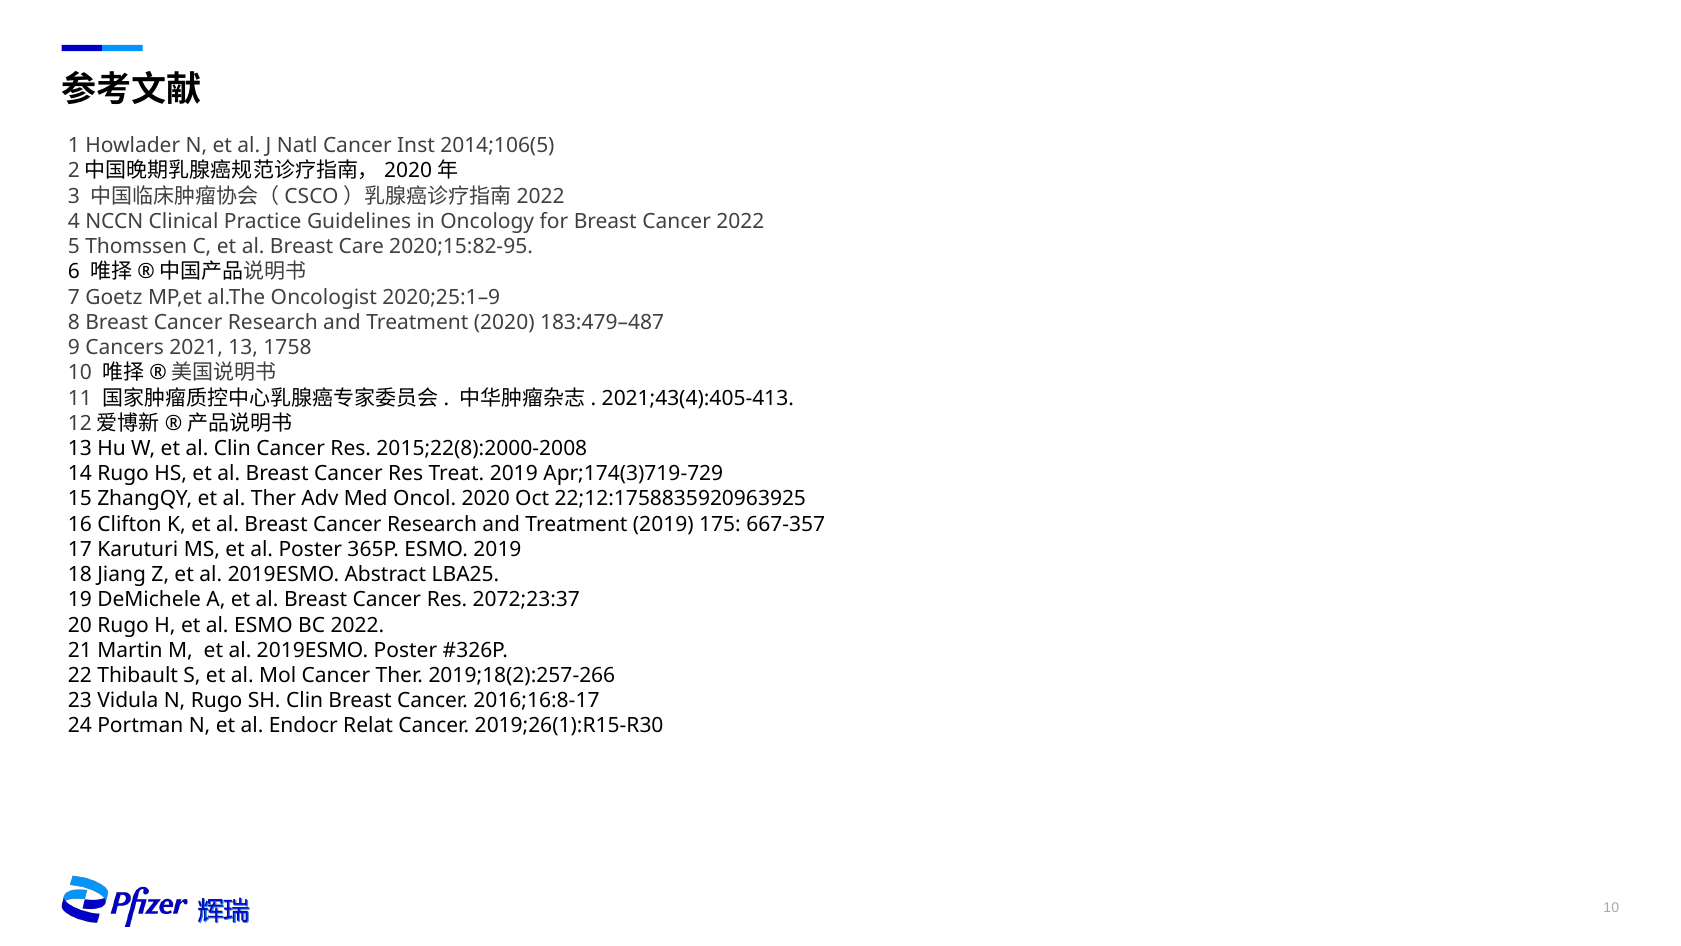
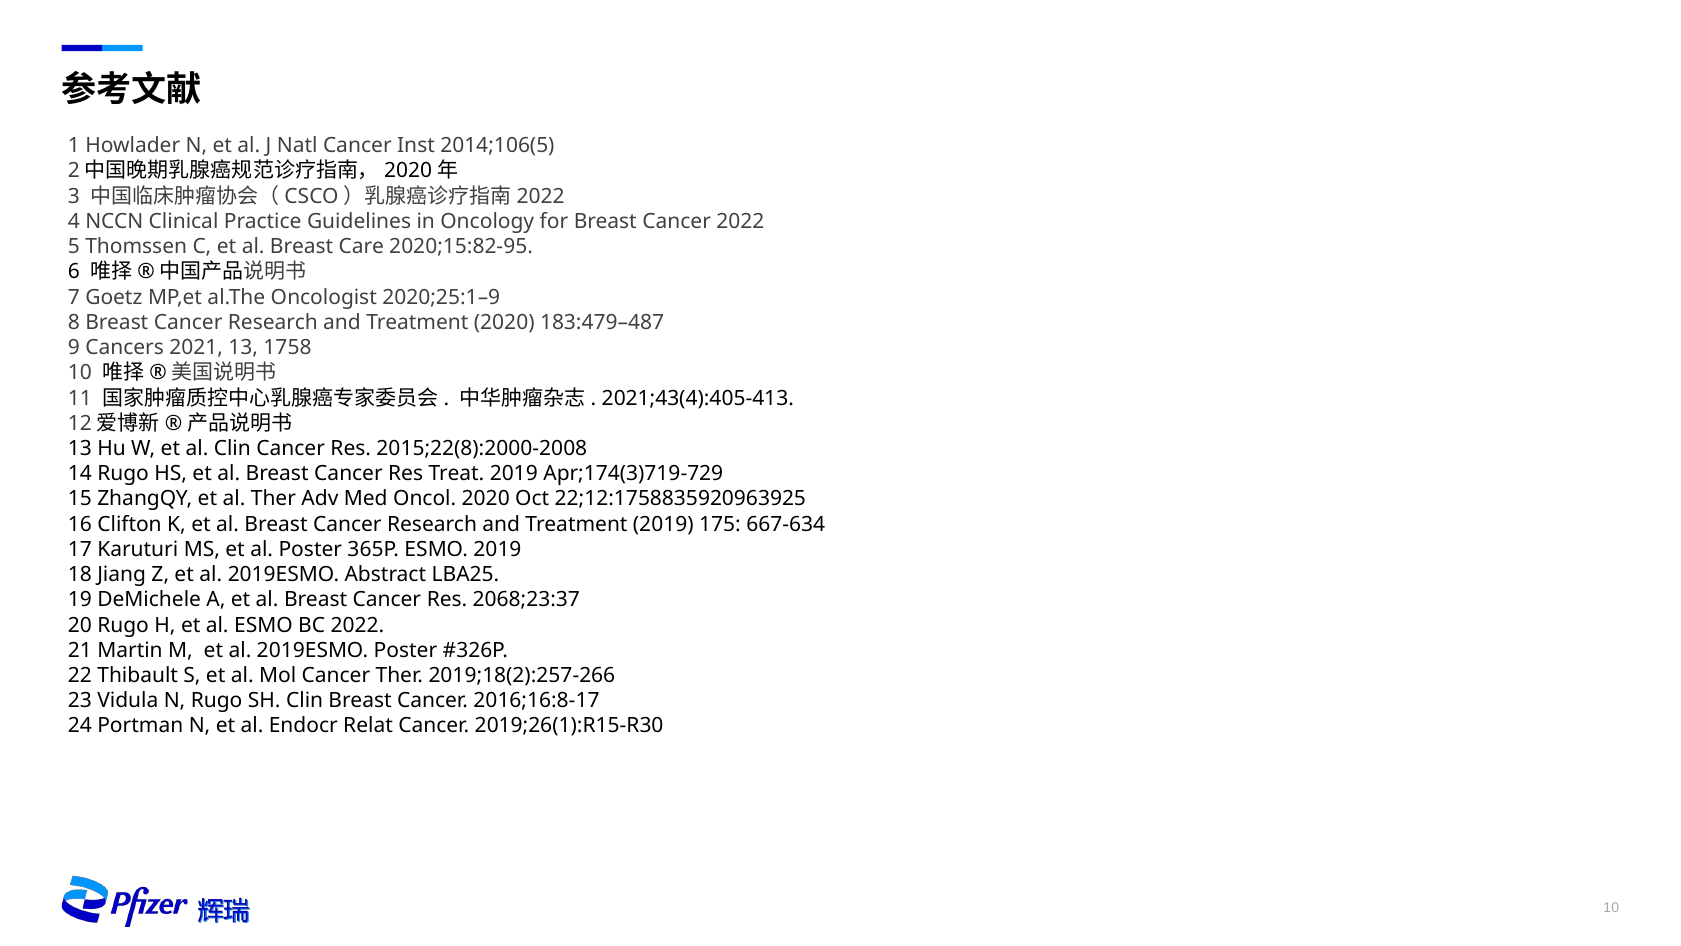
667-357: 667-357 -> 667-634 (786, 524)
2072;23:37: 2072;23:37 -> 2068;23:37 (526, 600)
